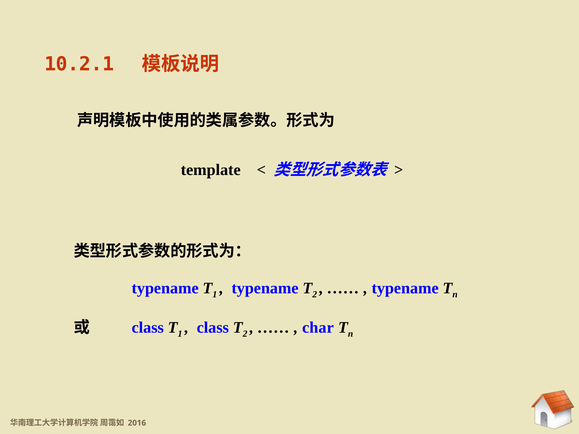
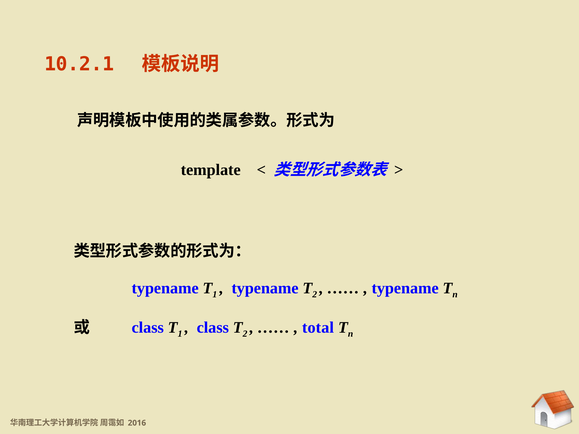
char: char -> total (318, 328)
